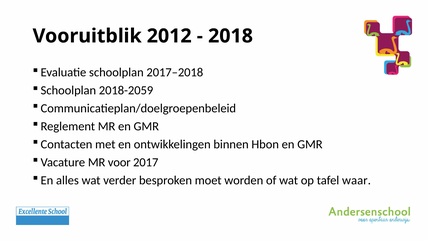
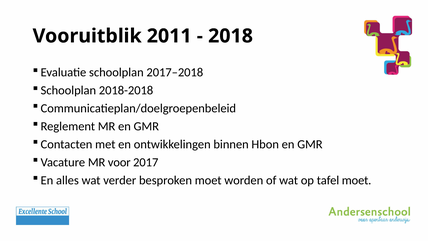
2012: 2012 -> 2011 (169, 36)
2018-2059: 2018-2059 -> 2018-2018 (126, 90)
tafel waar: waar -> moet (357, 180)
